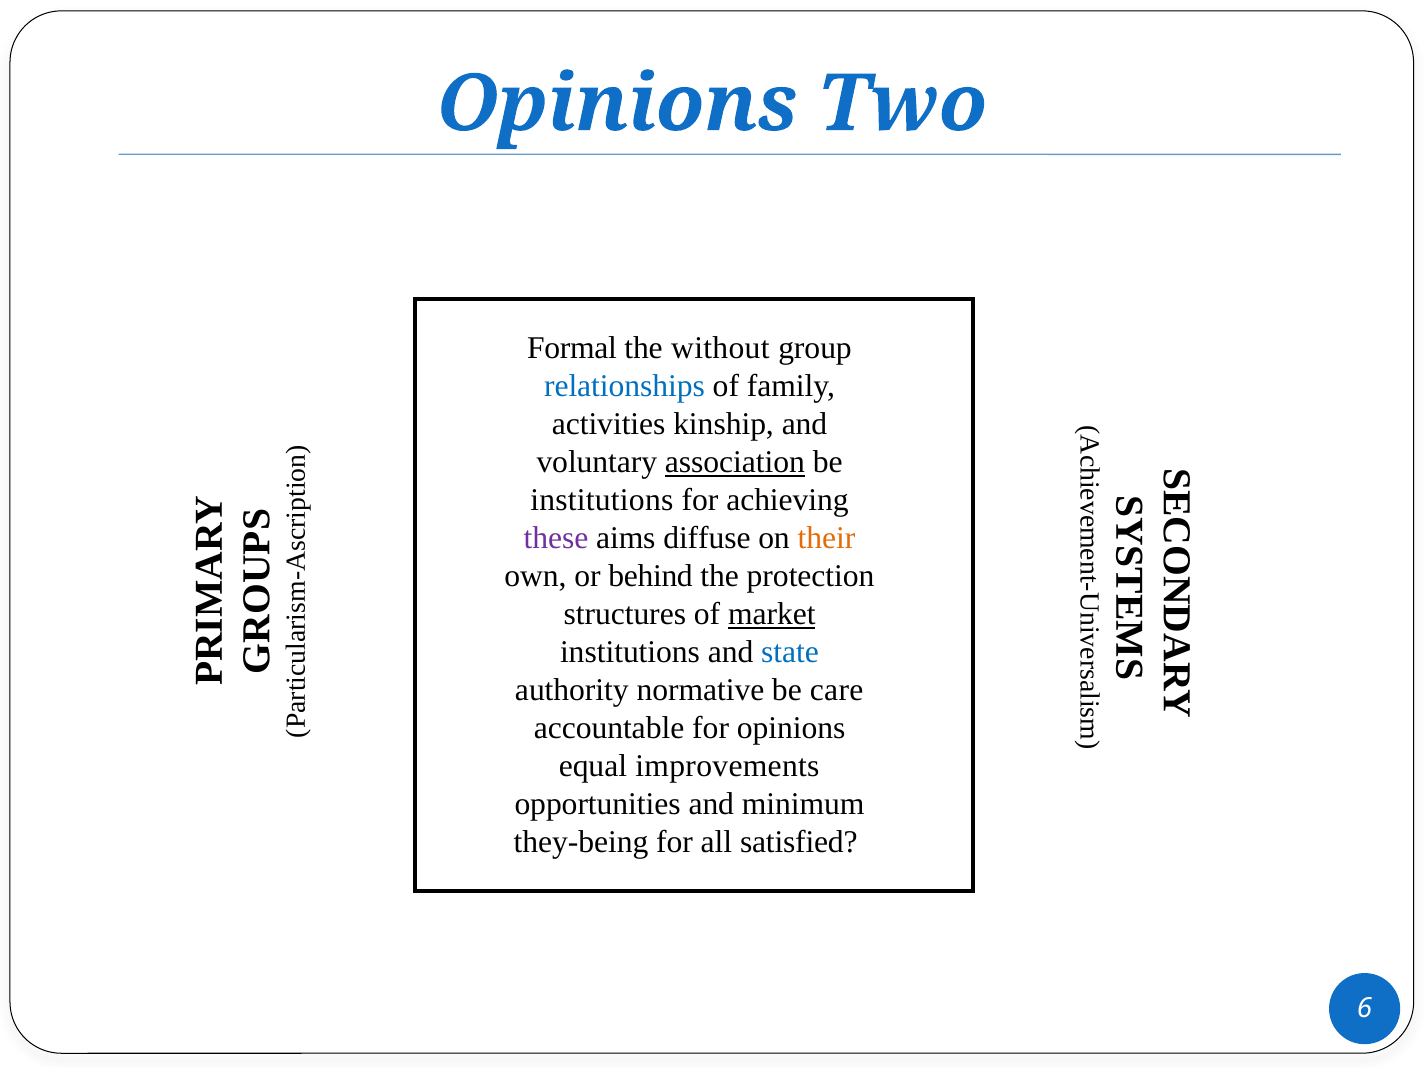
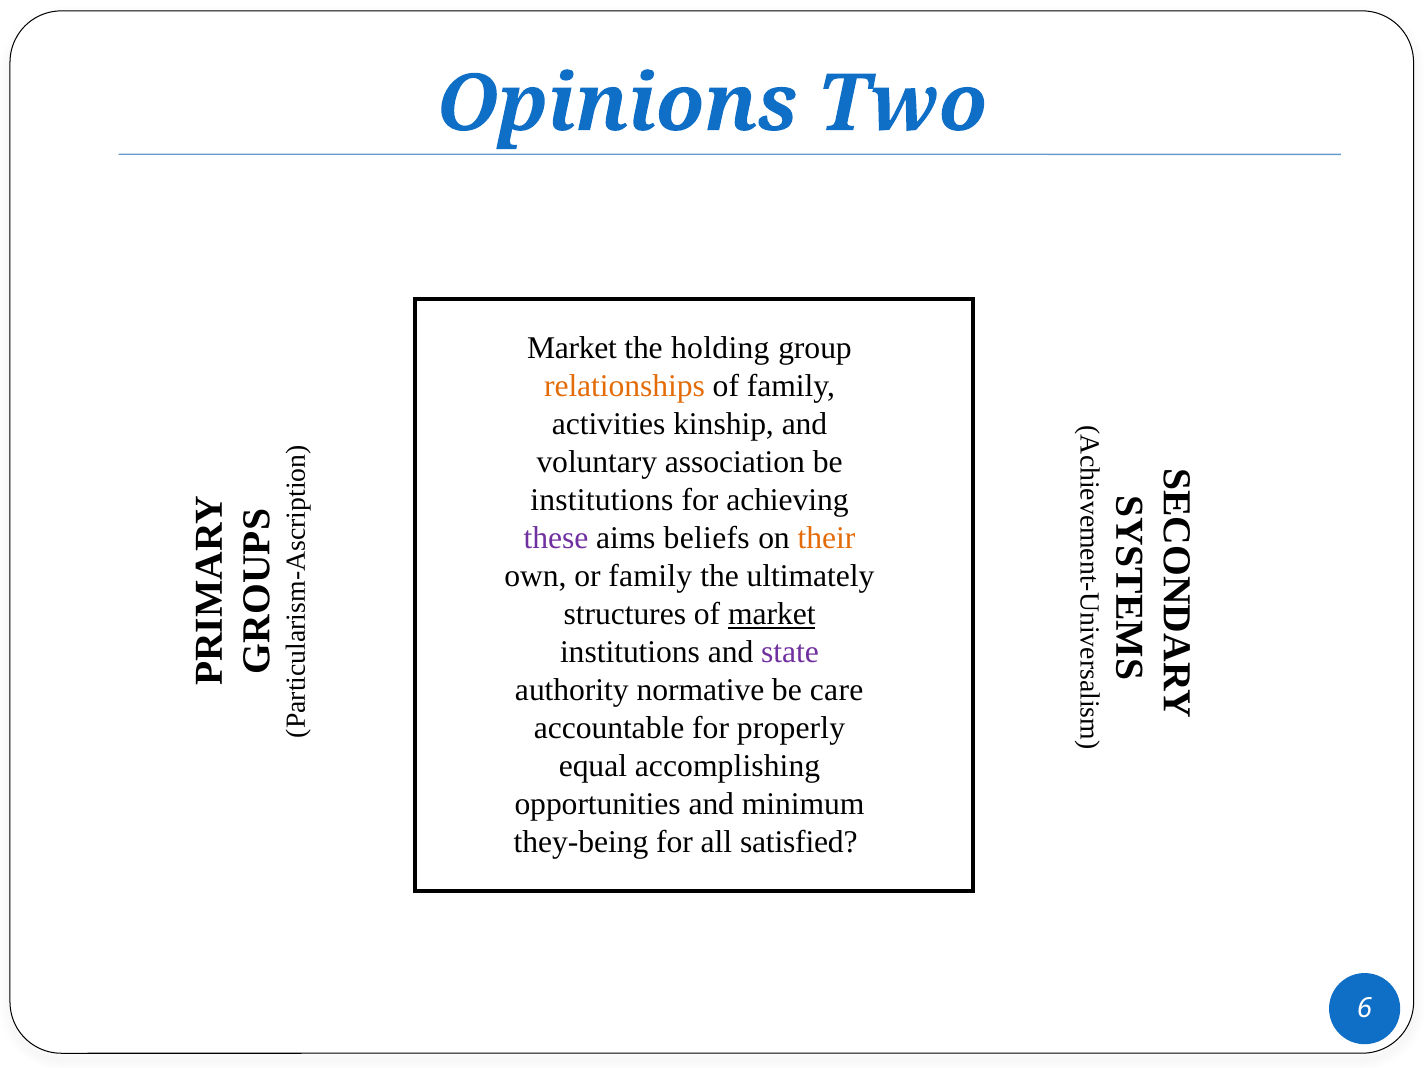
Formal: Formal -> Market (572, 349)
without: without -> holding (720, 349)
relationships colour: blue -> orange (624, 386)
association underline: present -> none (735, 462)
diffuse: diffuse -> beliefs (707, 538)
or behind: behind -> family (650, 576)
protection: protection -> ultimately (811, 576)
state colour: blue -> purple (790, 652)
for opinions: opinions -> properly (791, 728)
improvements: improvements -> accomplishing (728, 766)
